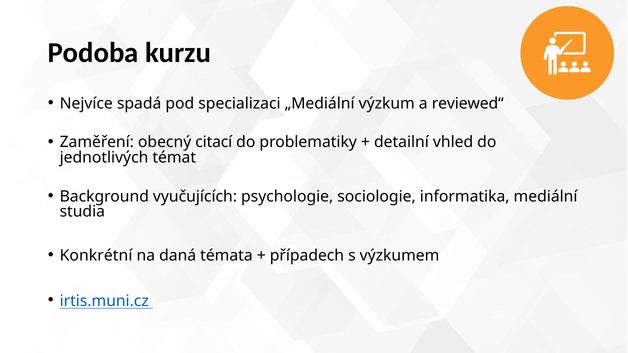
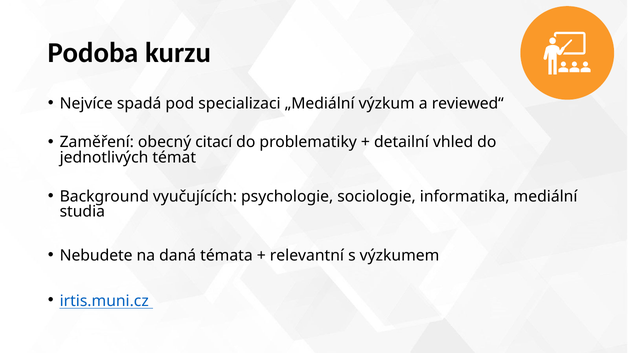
Konkrétní: Konkrétní -> Nebudete (96, 256)
případech: případech -> relevantní (307, 256)
